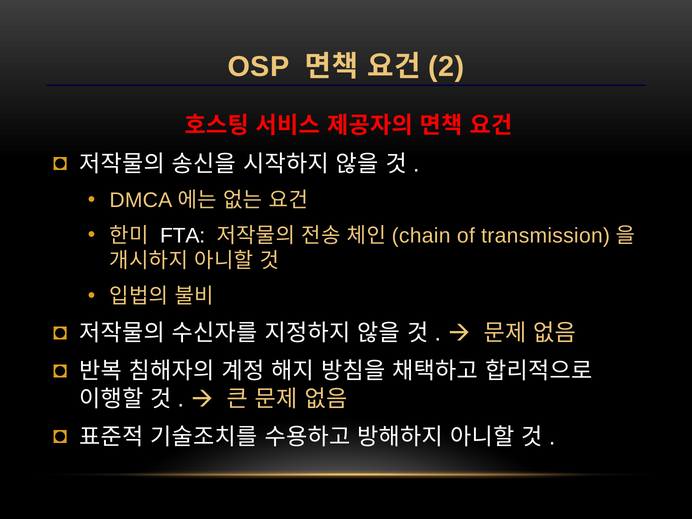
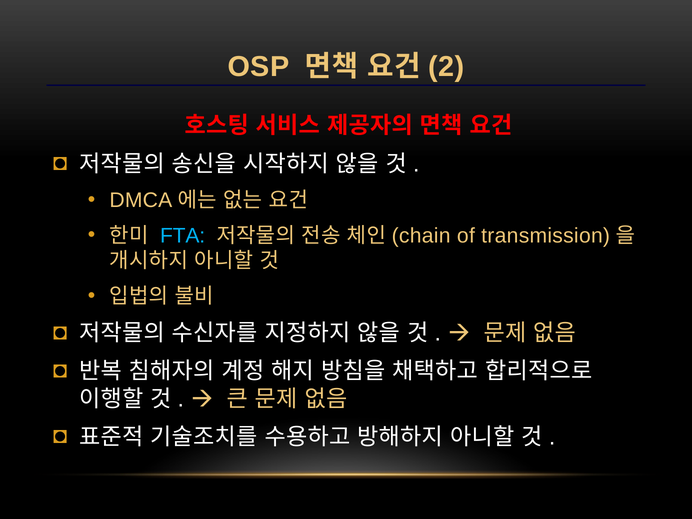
FTA colour: white -> light blue (183, 236)
